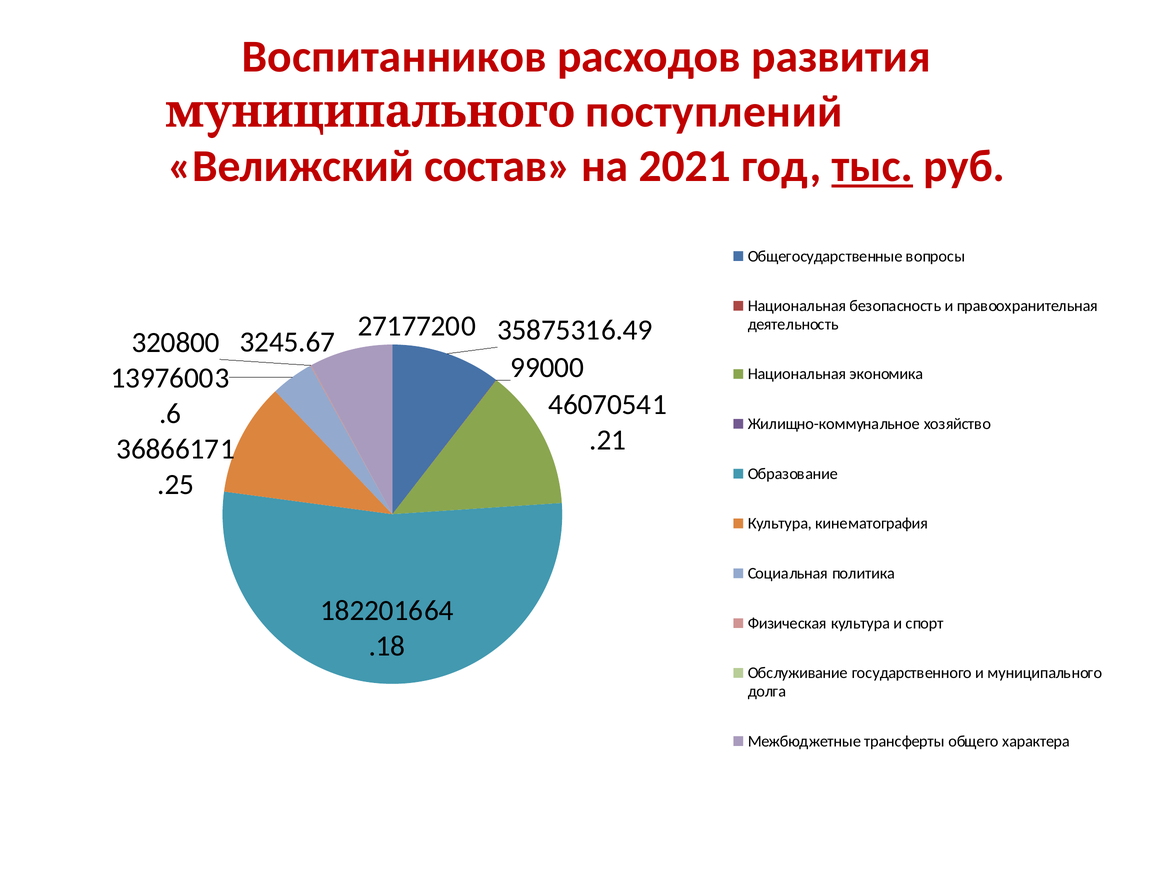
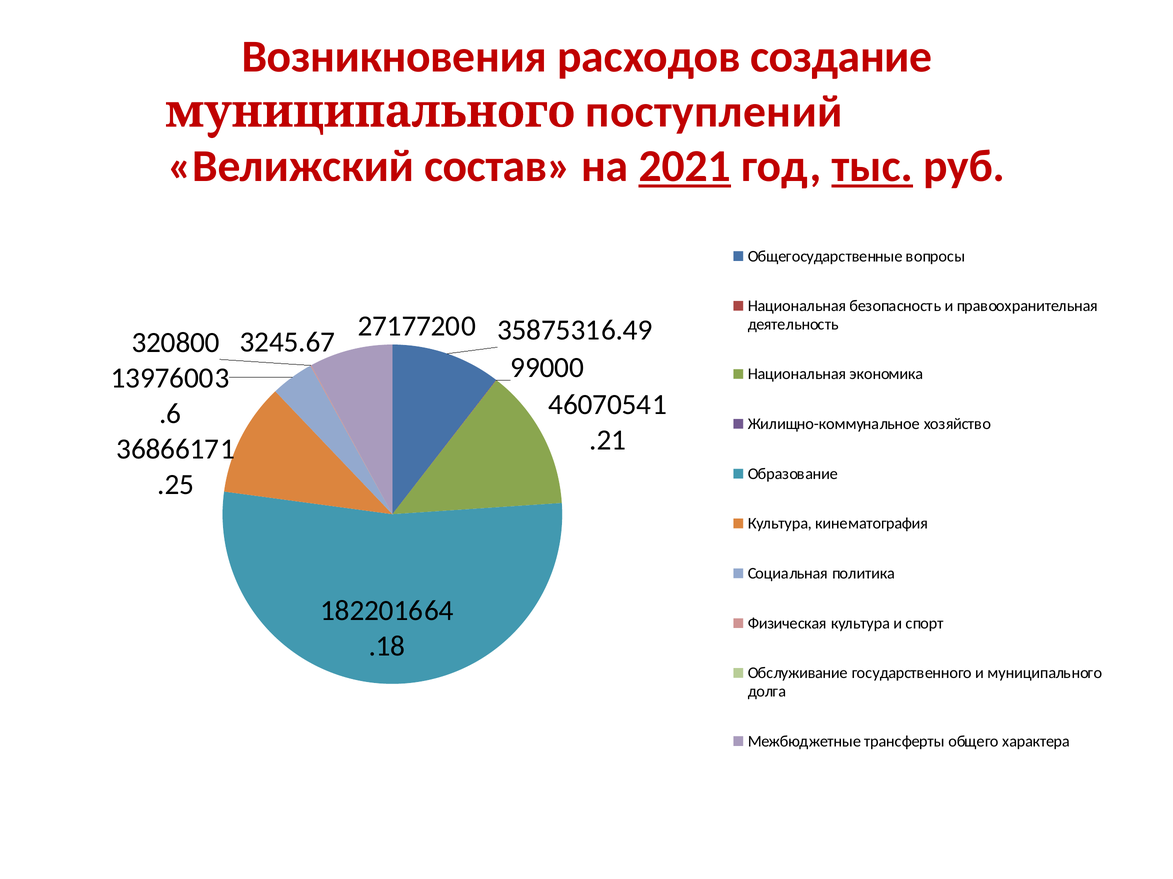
Воспитанников: Воспитанников -> Возникновения (395, 57)
развития: развития -> создание (841, 57)
2021 underline: none -> present (685, 166)
